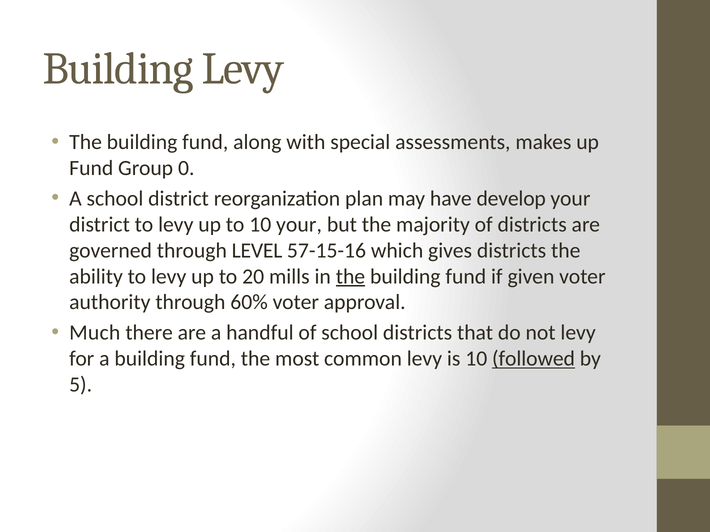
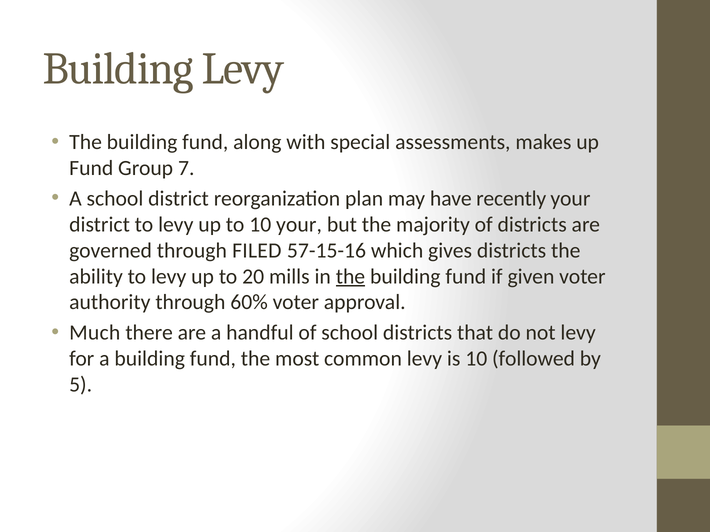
0: 0 -> 7 (186, 168)
develop: develop -> recently (511, 199)
LEVEL: LEVEL -> FILED (257, 251)
followed underline: present -> none (534, 359)
